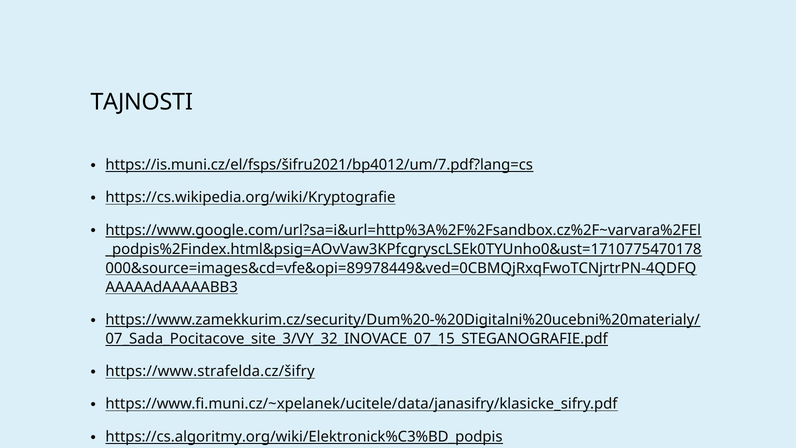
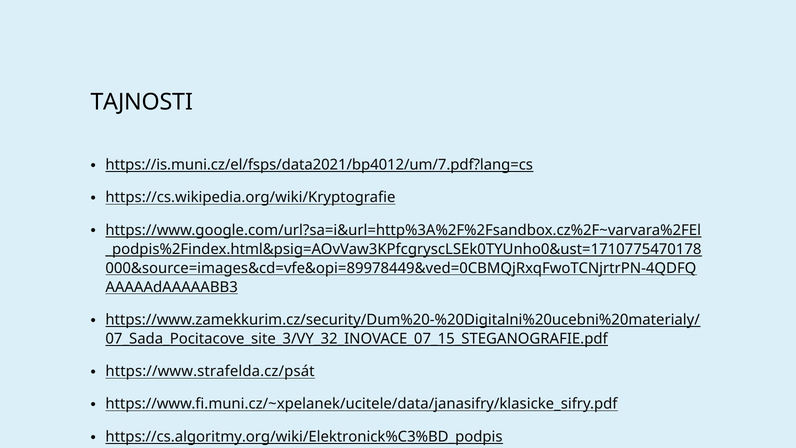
https://is.muni.cz/el/fsps/šifru2021/bp4012/um/7.pdf?lang=cs: https://is.muni.cz/el/fsps/šifru2021/bp4012/um/7.pdf?lang=cs -> https://is.muni.cz/el/fsps/data2021/bp4012/um/7.pdf?lang=cs (319, 165)
https://www.strafelda.cz/šifry: https://www.strafelda.cz/šifry -> https://www.strafelda.cz/psát (210, 371)
